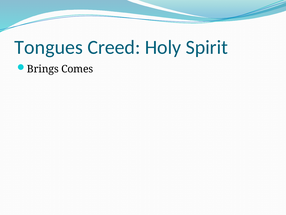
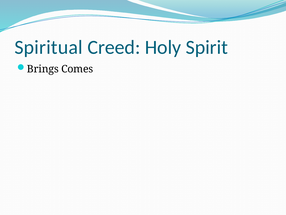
Tongues: Tongues -> Spiritual (49, 47)
